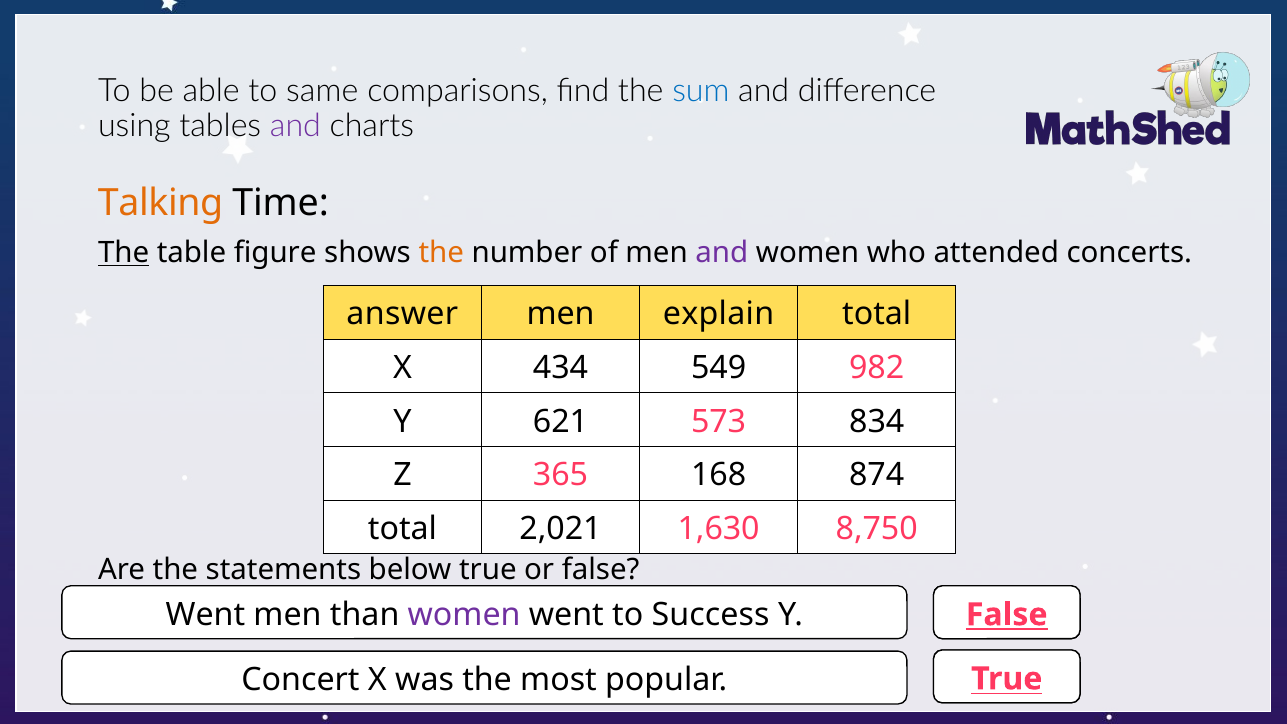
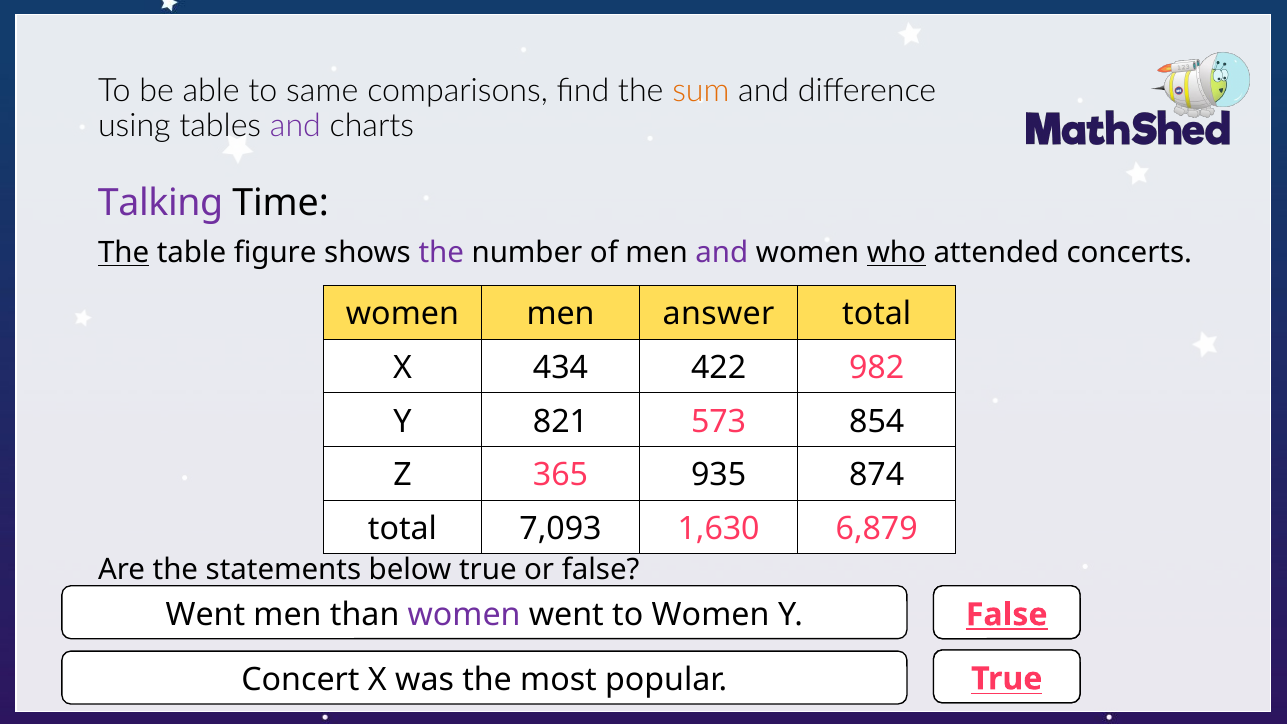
sum colour: blue -> orange (701, 91)
Talking colour: orange -> purple (161, 203)
the colour: orange -> purple (441, 253)
who underline: none -> present (896, 253)
answer: answer -> women (402, 314)
explain: explain -> answer (719, 314)
549: 549 -> 422 (719, 368)
621: 621 -> 821 (561, 421)
834: 834 -> 854 (877, 421)
168: 168 -> 935 (719, 475)
2,021: 2,021 -> 7,093 (561, 529)
8,750: 8,750 -> 6,879 (877, 529)
to Success: Success -> Women (711, 615)
